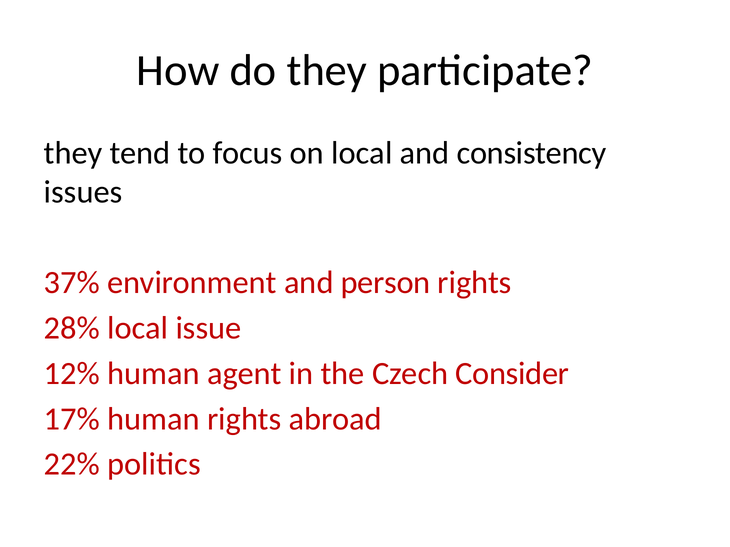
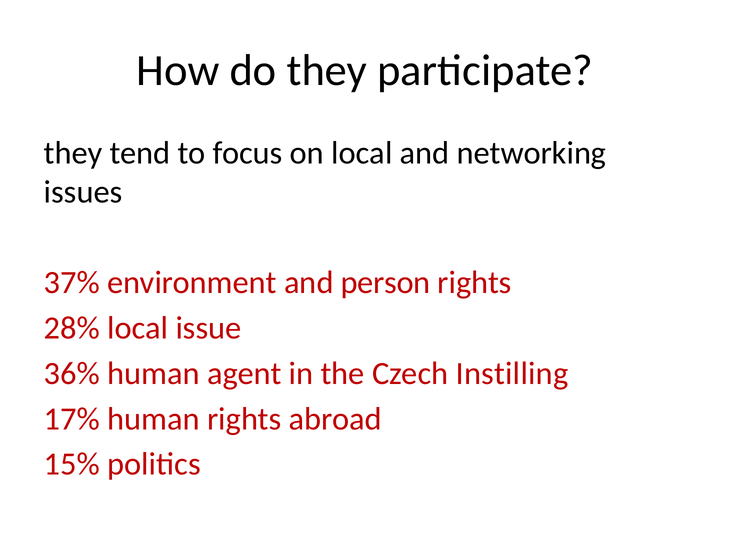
consistency: consistency -> networking (531, 153)
12%: 12% -> 36% (72, 374)
Consider: Consider -> Instilling (512, 374)
22%: 22% -> 15% (72, 465)
